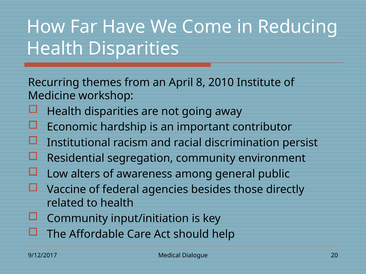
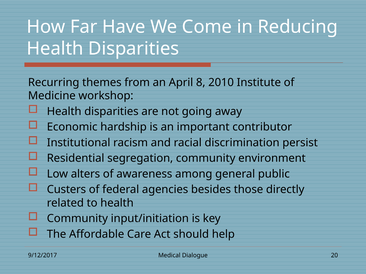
Vaccine: Vaccine -> Custers (66, 190)
